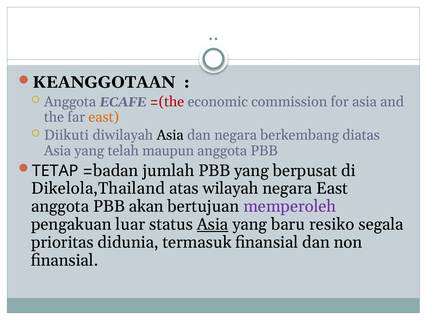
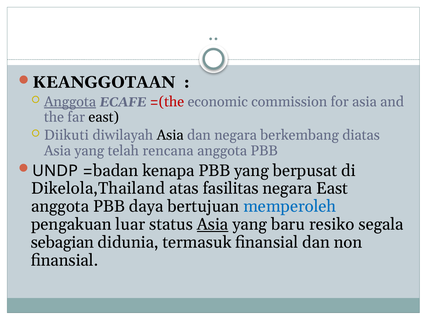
Anggota underline: none -> present (70, 102)
east colour: orange -> black (104, 117)
maupun: maupun -> rencana (168, 151)
TETAP: TETAP -> UNDP (55, 171)
jumlah: jumlah -> kenapa (168, 171)
wilayah: wilayah -> fasilitas (231, 189)
akan: akan -> daya (146, 207)
memperoleh colour: purple -> blue (290, 207)
prioritas: prioritas -> sebagian (62, 242)
